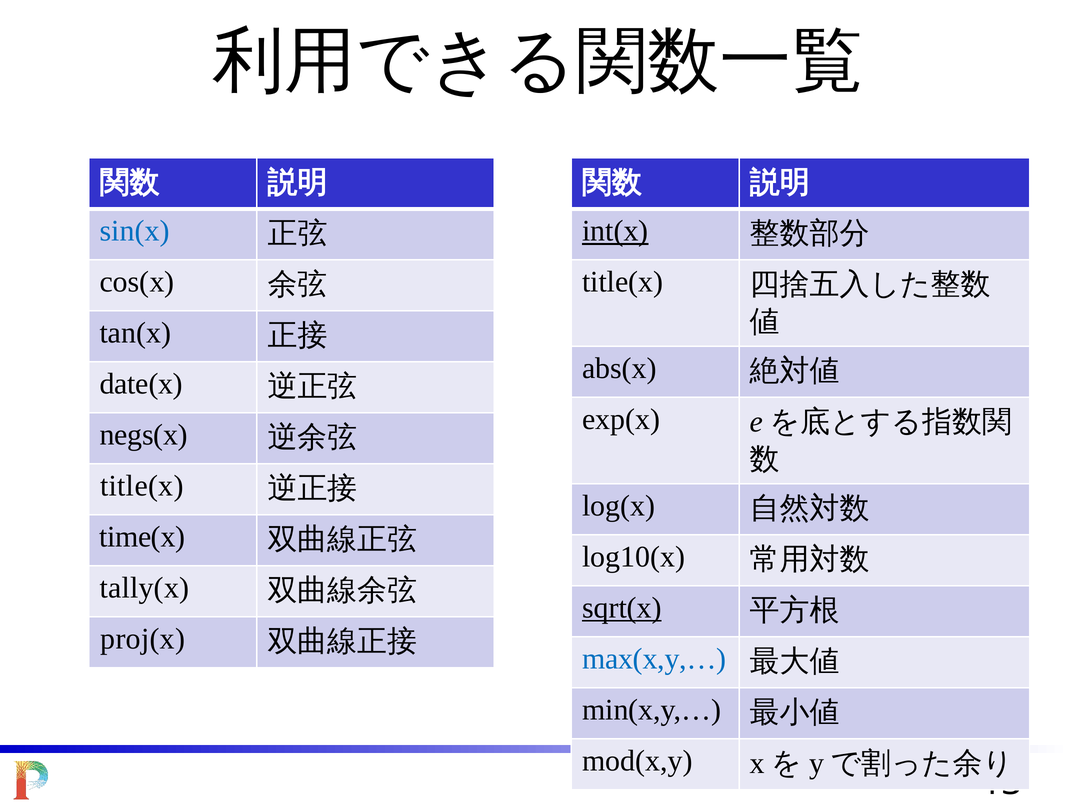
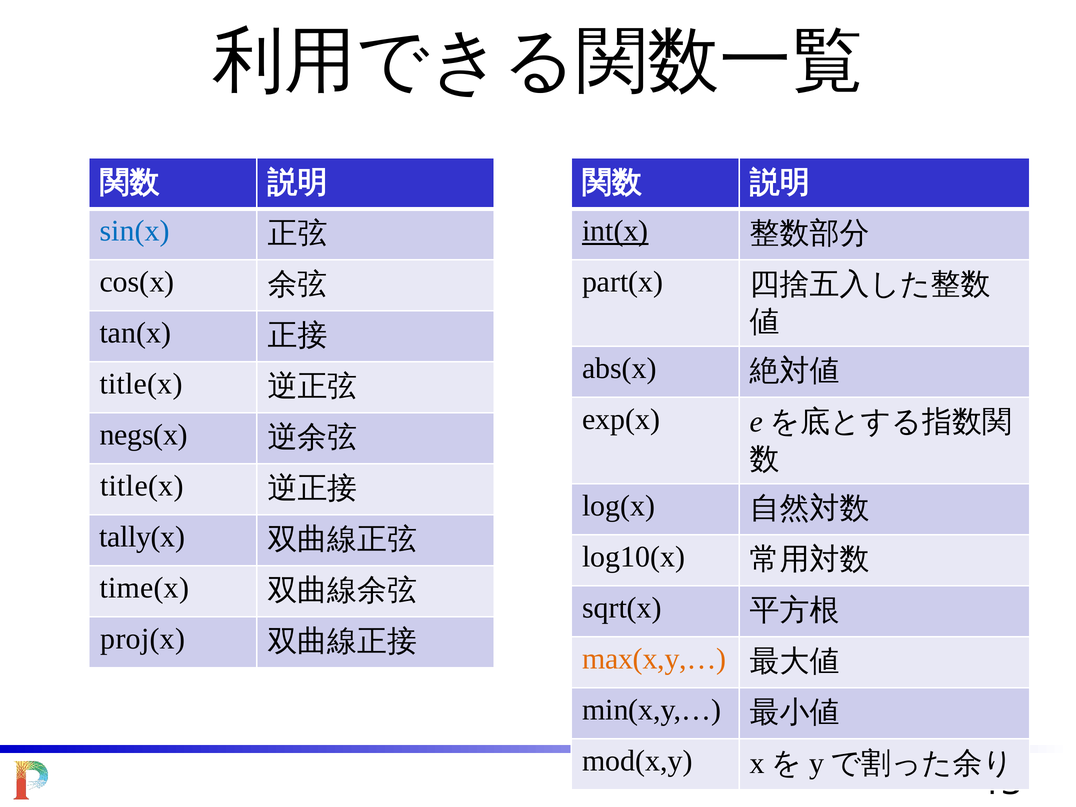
title(x: title(x -> part(x (623, 282)
date(x: date(x -> title(x (141, 384)
time(x: time(x -> tally(x (142, 537)
tally(x: tally(x -> time(x (144, 588)
sqrt(x underline: present -> none (622, 608)
max(x,y,… colour: blue -> orange (654, 659)
